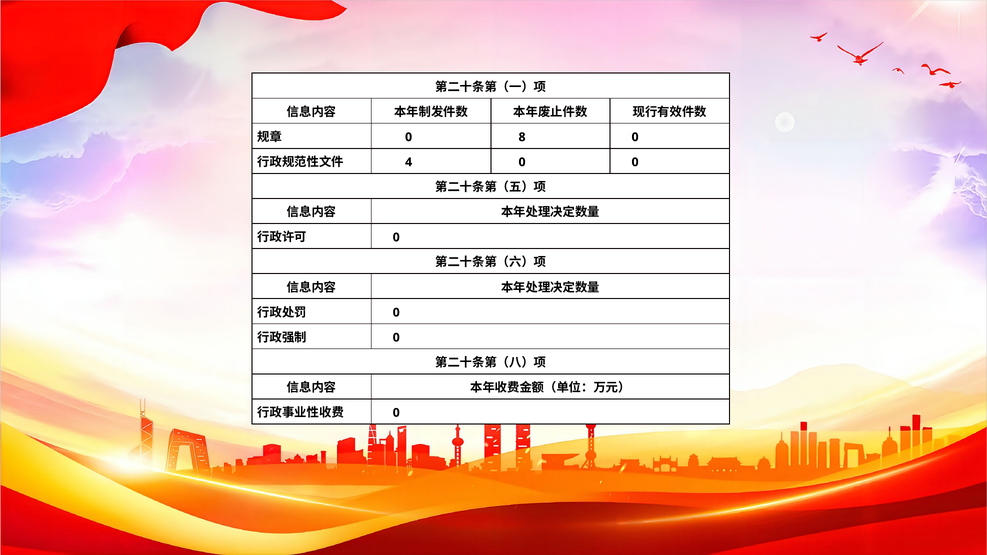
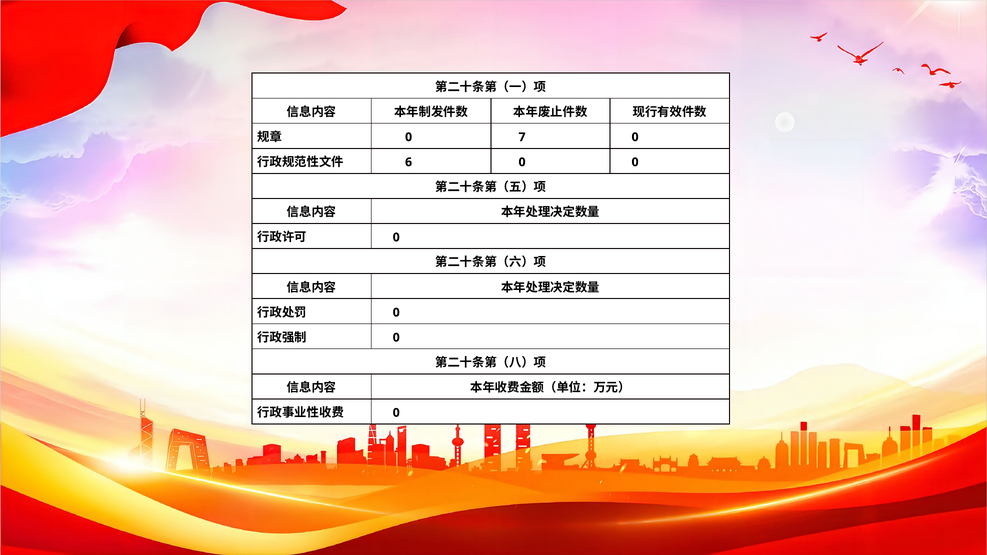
8: 8 -> 7 (522, 137)
4: 4 -> 6 (409, 162)
